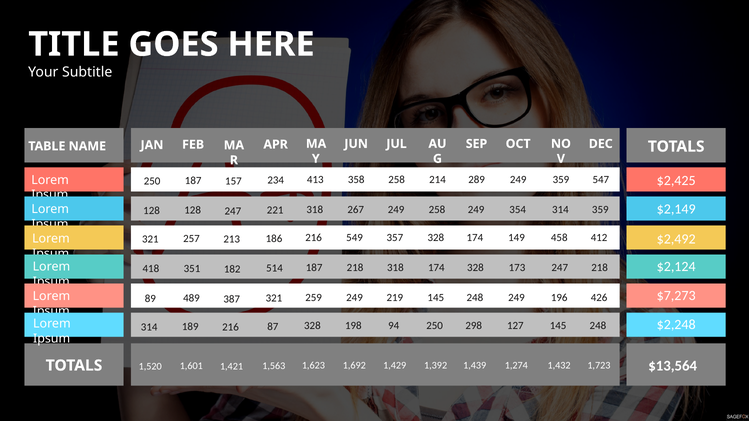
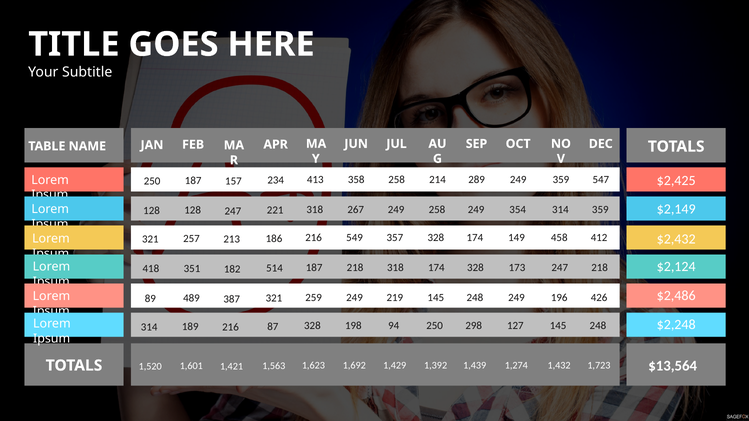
$2,492: $2,492 -> $2,432 (676, 239)
$7,273: $7,273 -> $2,486 (676, 296)
